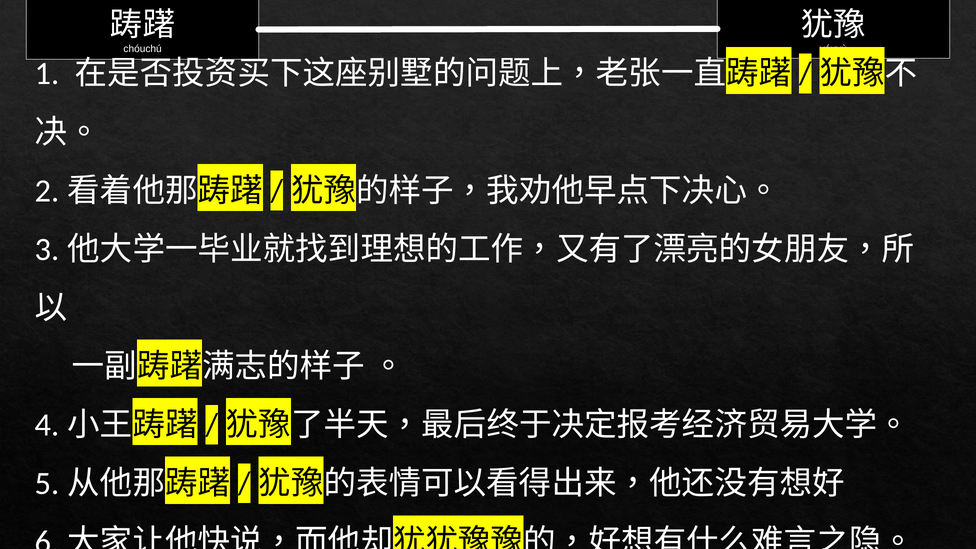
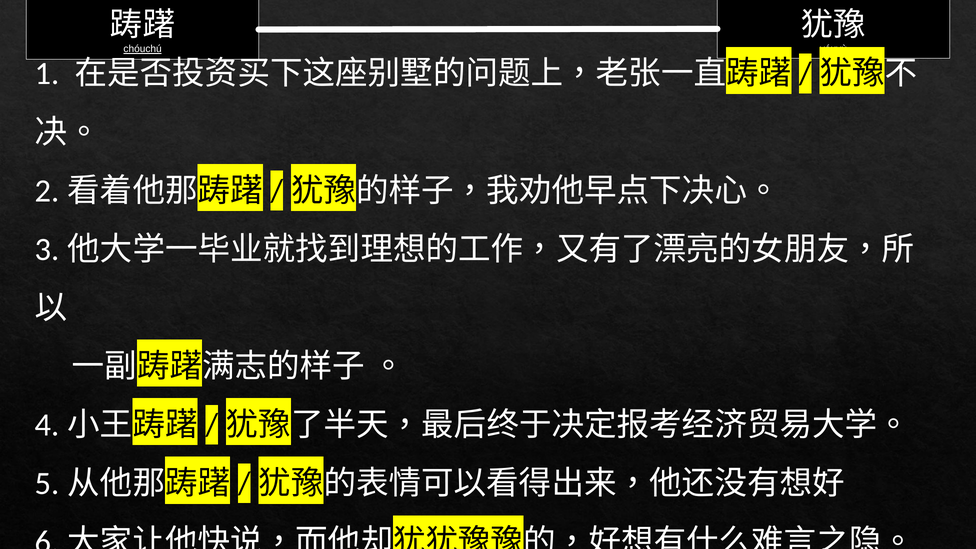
chóuchú underline: none -> present (143, 49)
